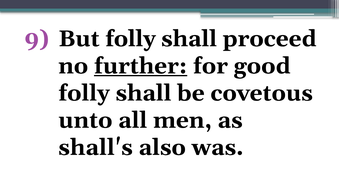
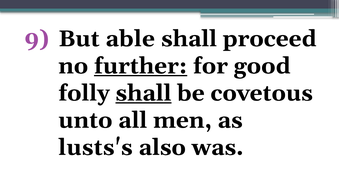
But folly: folly -> able (130, 39)
shall underline: none -> present (143, 93)
shall's: shall's -> lusts's (95, 147)
